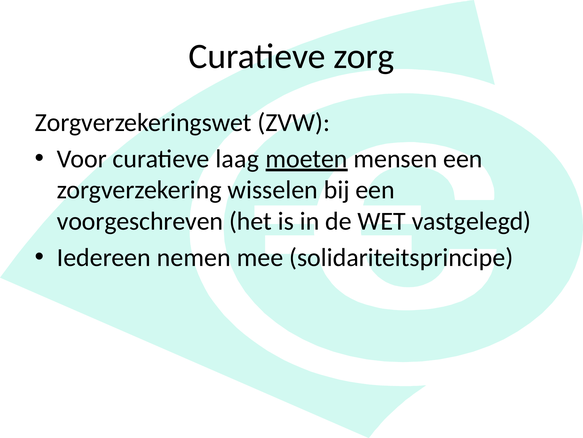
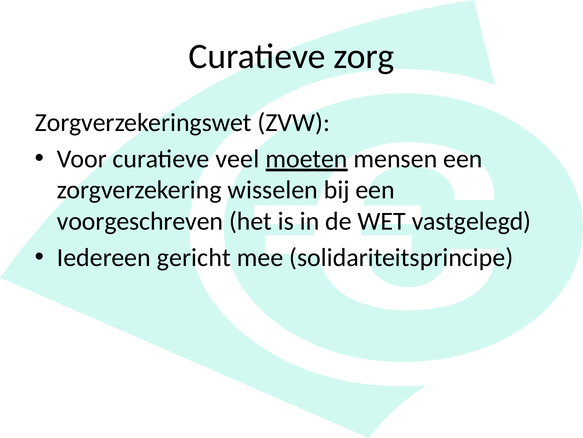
laag: laag -> veel (237, 159)
nemen: nemen -> gericht (194, 257)
